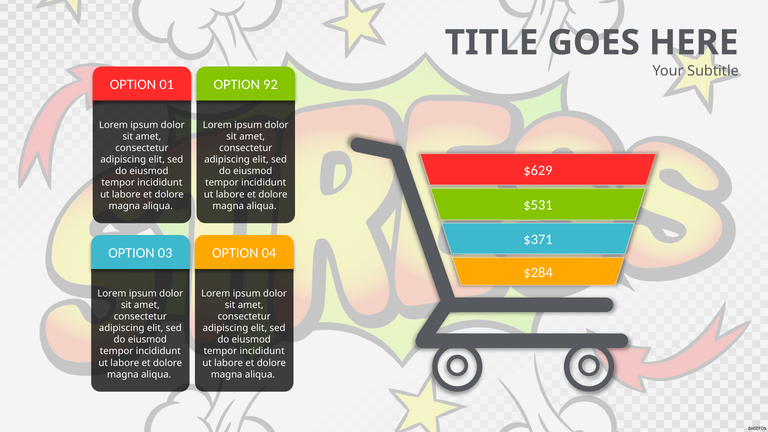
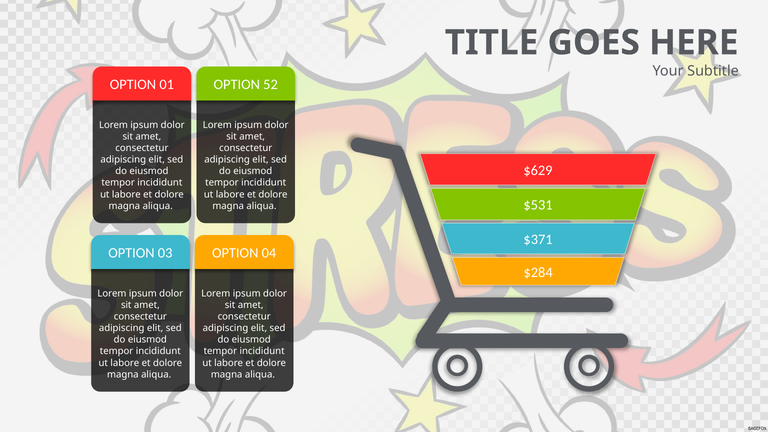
92: 92 -> 52 (271, 85)
